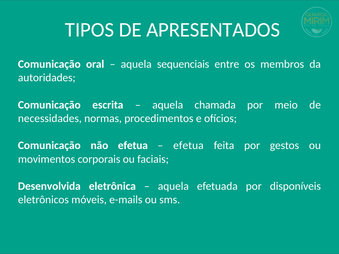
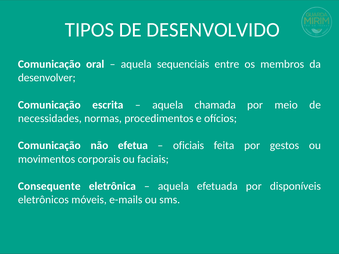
APRESENTADOS: APRESENTADOS -> DESENVOLVIDO (213, 30)
autoridades: autoridades -> desenvolver (47, 78)
efetua: efetua -> oficiais (189, 146)
Desenvolvida: Desenvolvida -> Consequente (49, 186)
